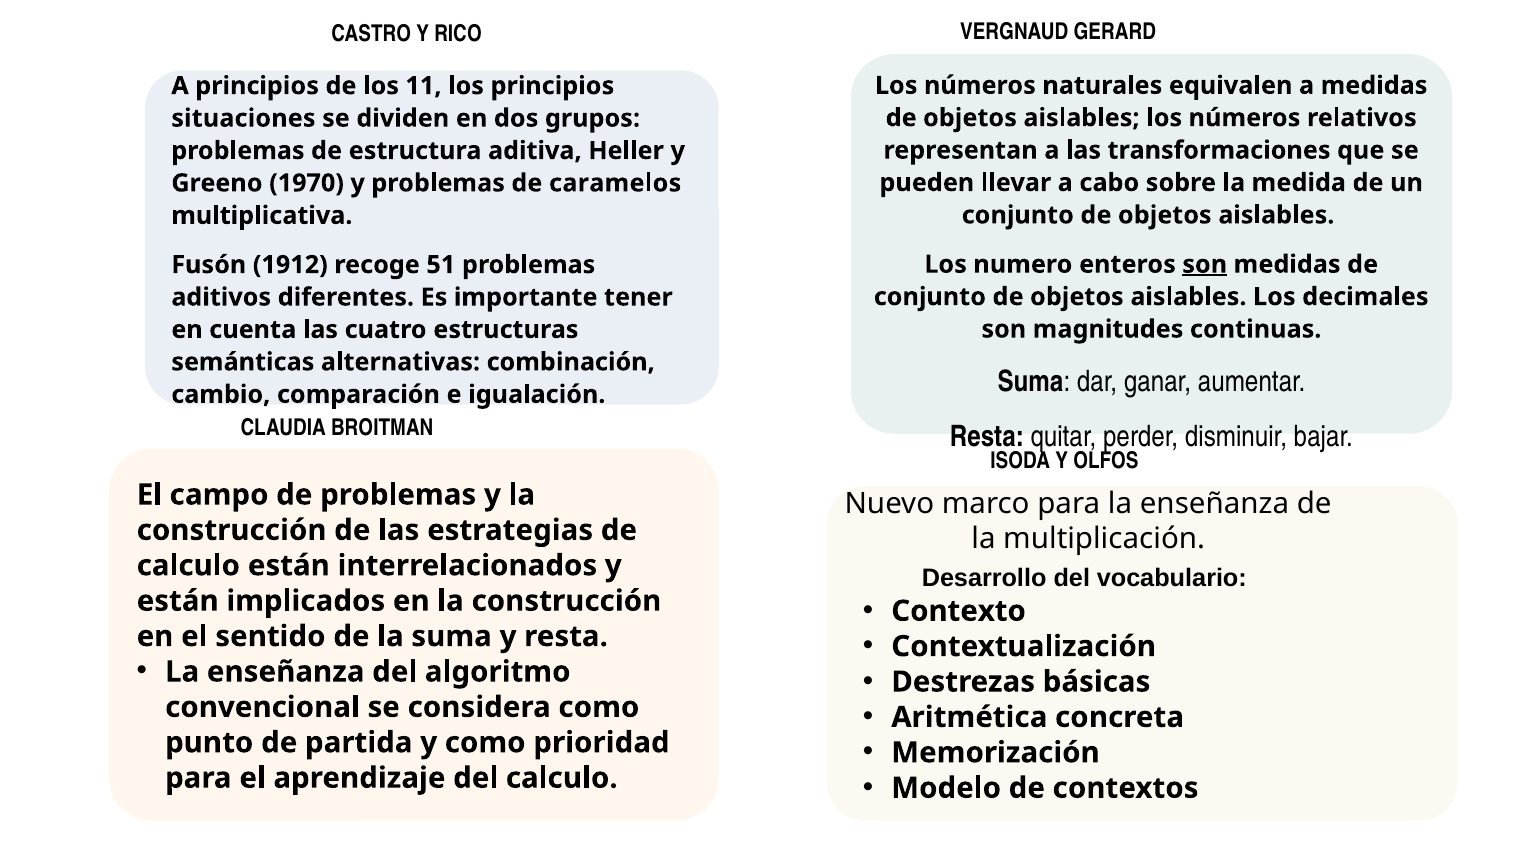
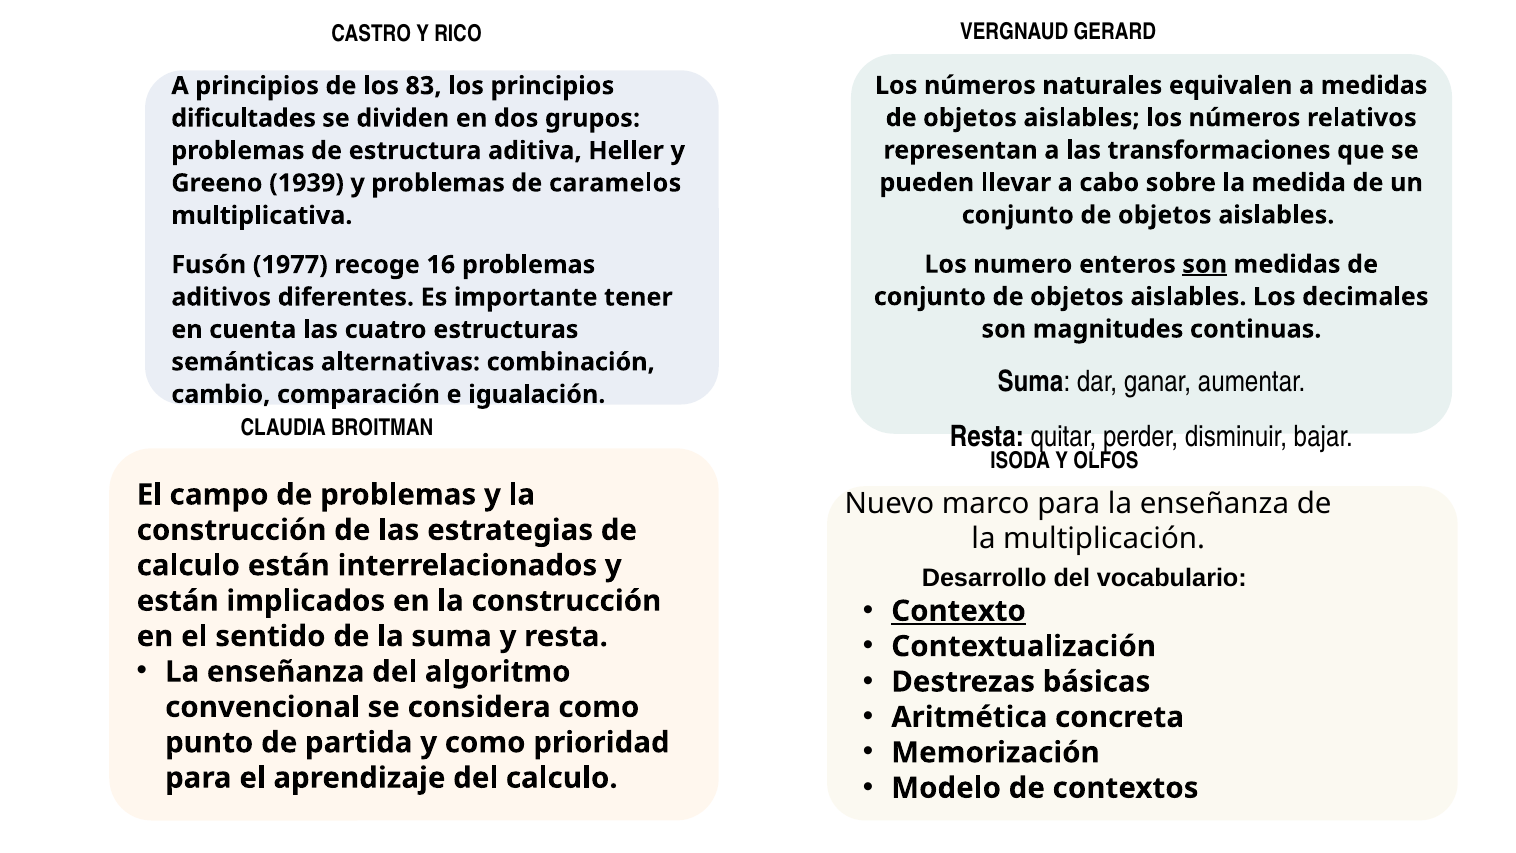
11: 11 -> 83 (423, 86)
situaciones: situaciones -> dificultades (244, 118)
1970: 1970 -> 1939 (307, 183)
1912: 1912 -> 1977 (290, 265)
51: 51 -> 16 (441, 265)
Contexto underline: none -> present (959, 611)
